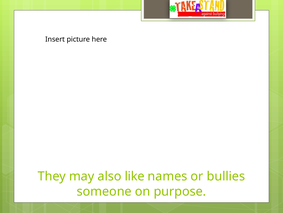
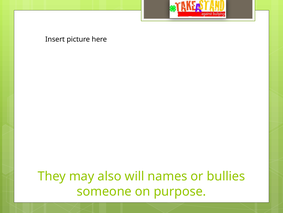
like: like -> will (135, 176)
